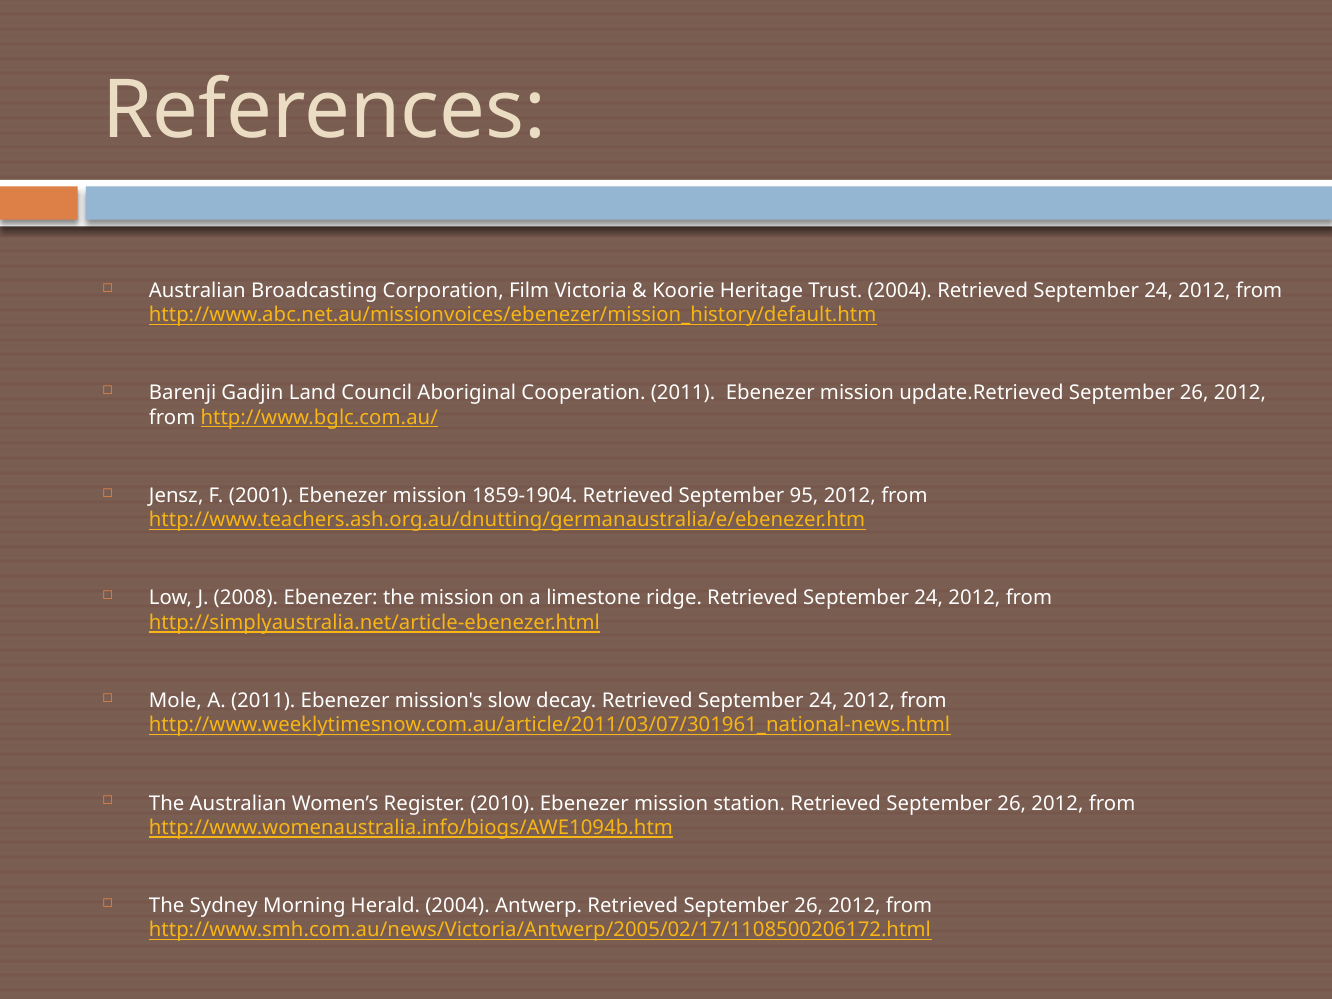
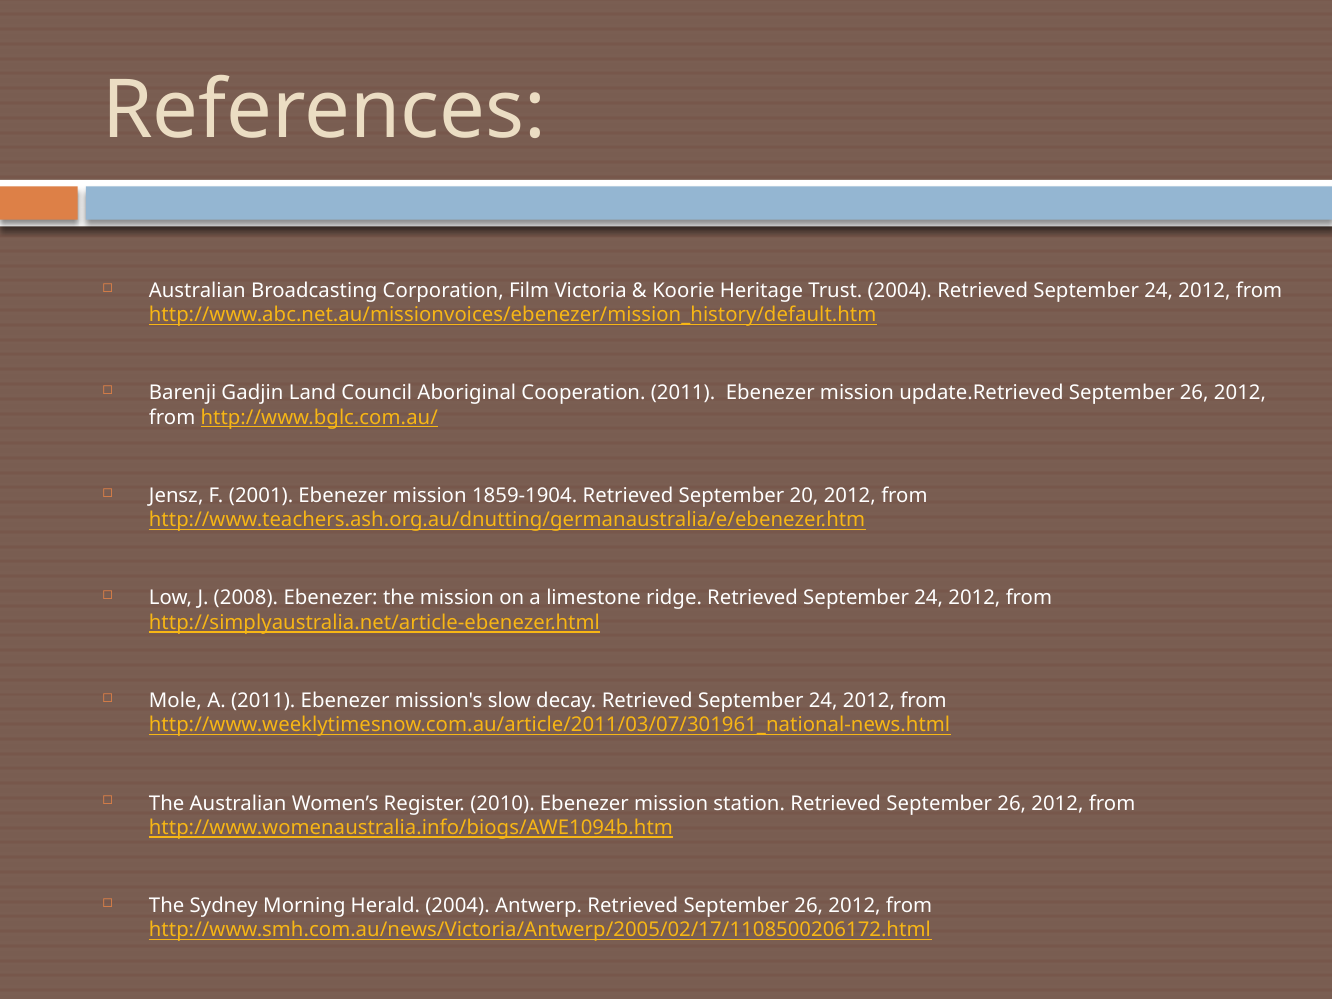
95: 95 -> 20 (804, 496)
